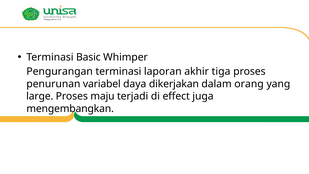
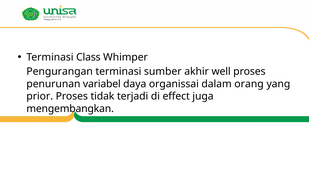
Basic: Basic -> Class (88, 57)
laporan: laporan -> sumber (163, 72)
tiga: tiga -> well (221, 72)
dikerjakan: dikerjakan -> organissai (174, 84)
large: large -> prior (40, 96)
maju: maju -> tidak (102, 96)
